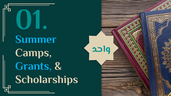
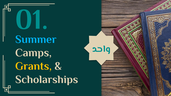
Grants colour: light blue -> yellow (33, 66)
